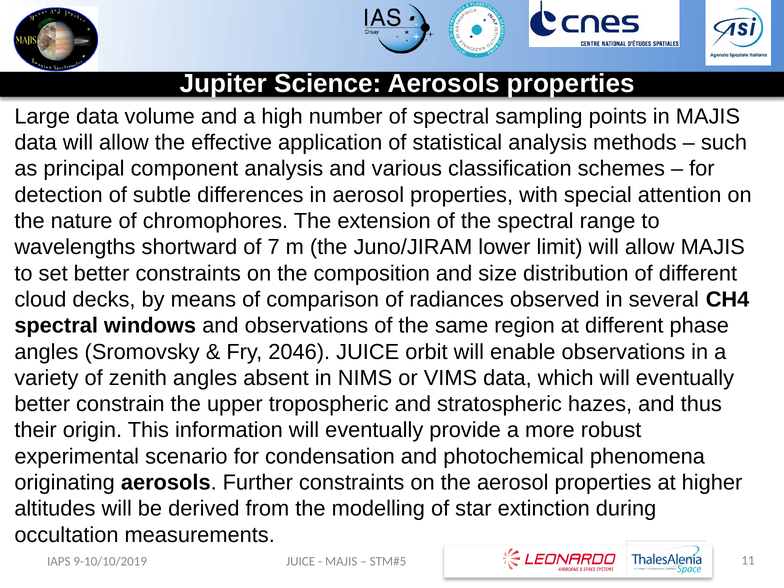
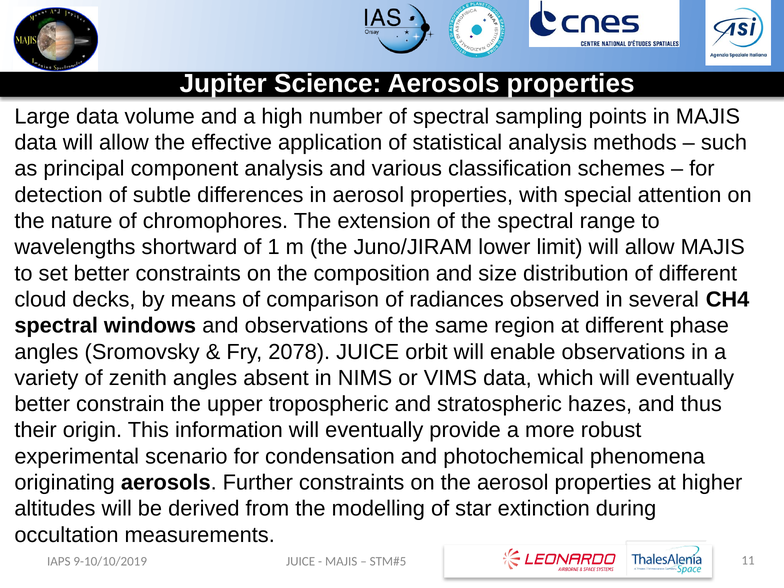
7: 7 -> 1 (274, 247)
2046: 2046 -> 2078 (299, 352)
